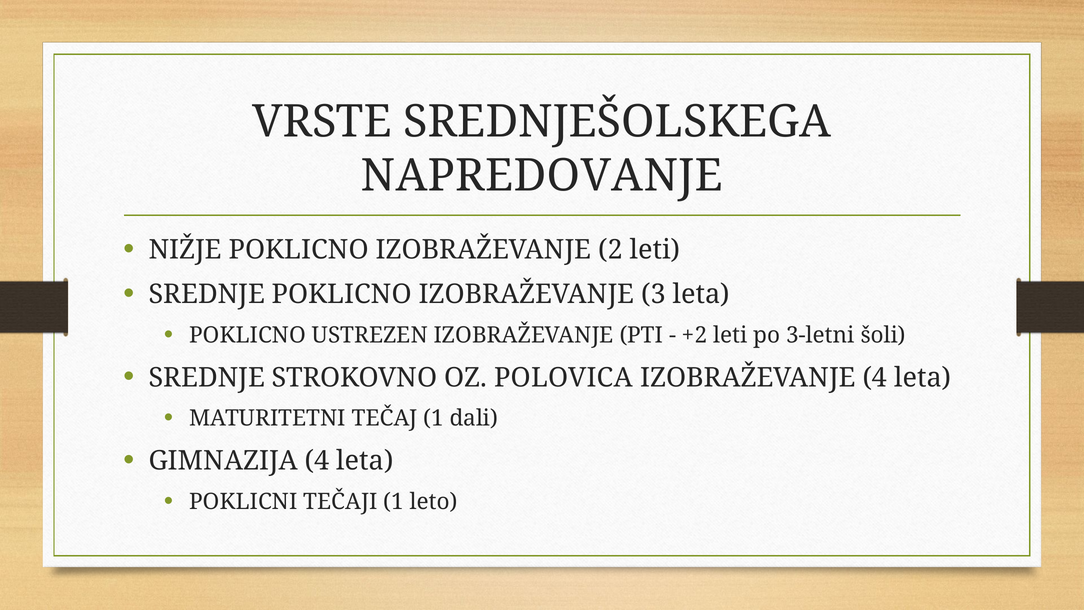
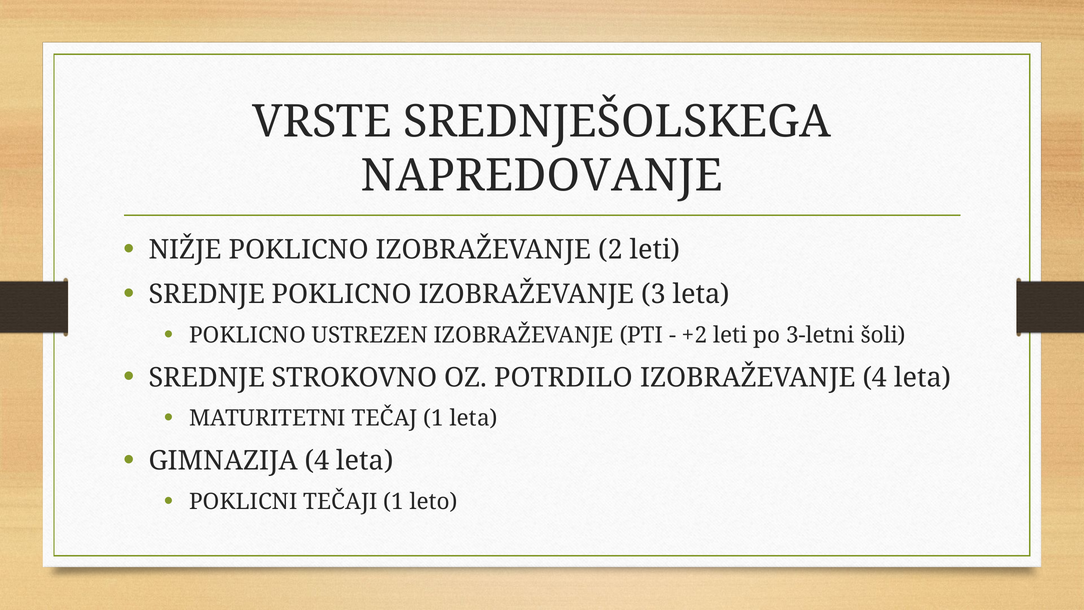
POLOVICA: POLOVICA -> POTRDILO (564, 377)
1 dali: dali -> leta (474, 418)
